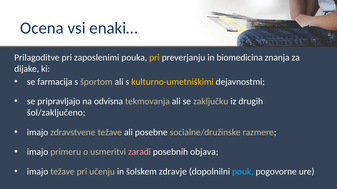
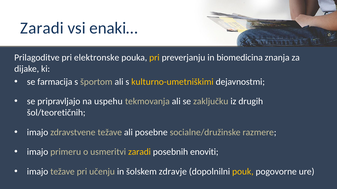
Ocena: Ocena -> Zaradi (42, 28)
zaposlenimi: zaposlenimi -> elektronske (97, 58)
odvisna: odvisna -> uspehu (108, 102)
šol/zaključeno: šol/zaključeno -> šol/teoretičnih (56, 113)
zaradi colour: pink -> yellow (139, 152)
objava: objava -> enoviti (204, 152)
pouk colour: light blue -> yellow (243, 172)
